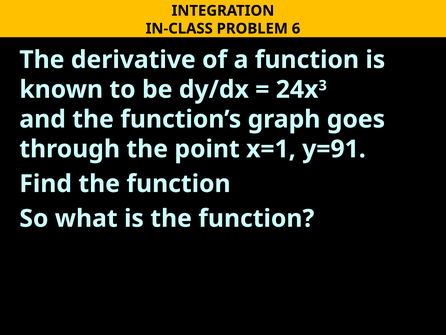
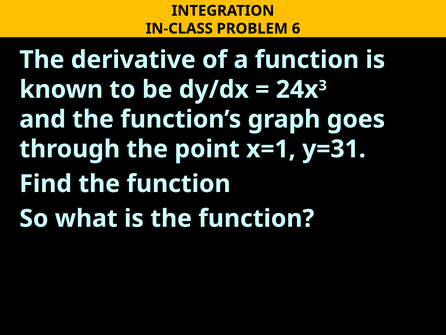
y=91: y=91 -> y=31 (334, 149)
